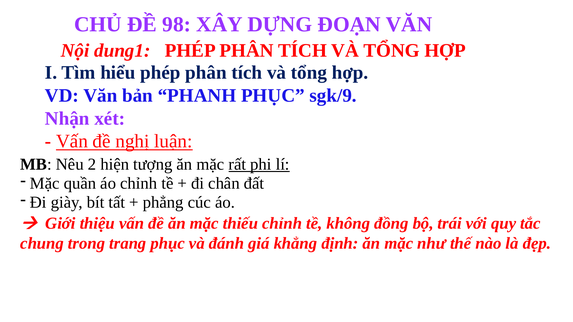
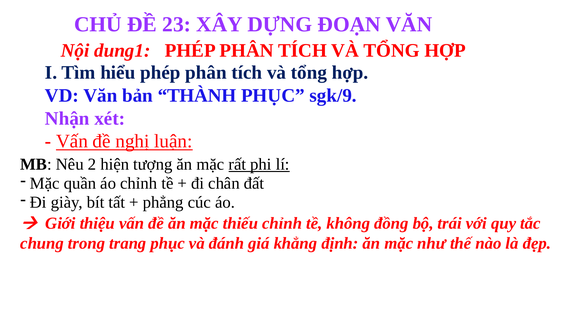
98: 98 -> 23 (177, 24)
PHANH: PHANH -> THÀNH (197, 96)
